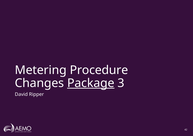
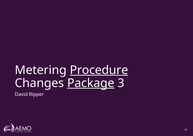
Procedure underline: none -> present (99, 70)
